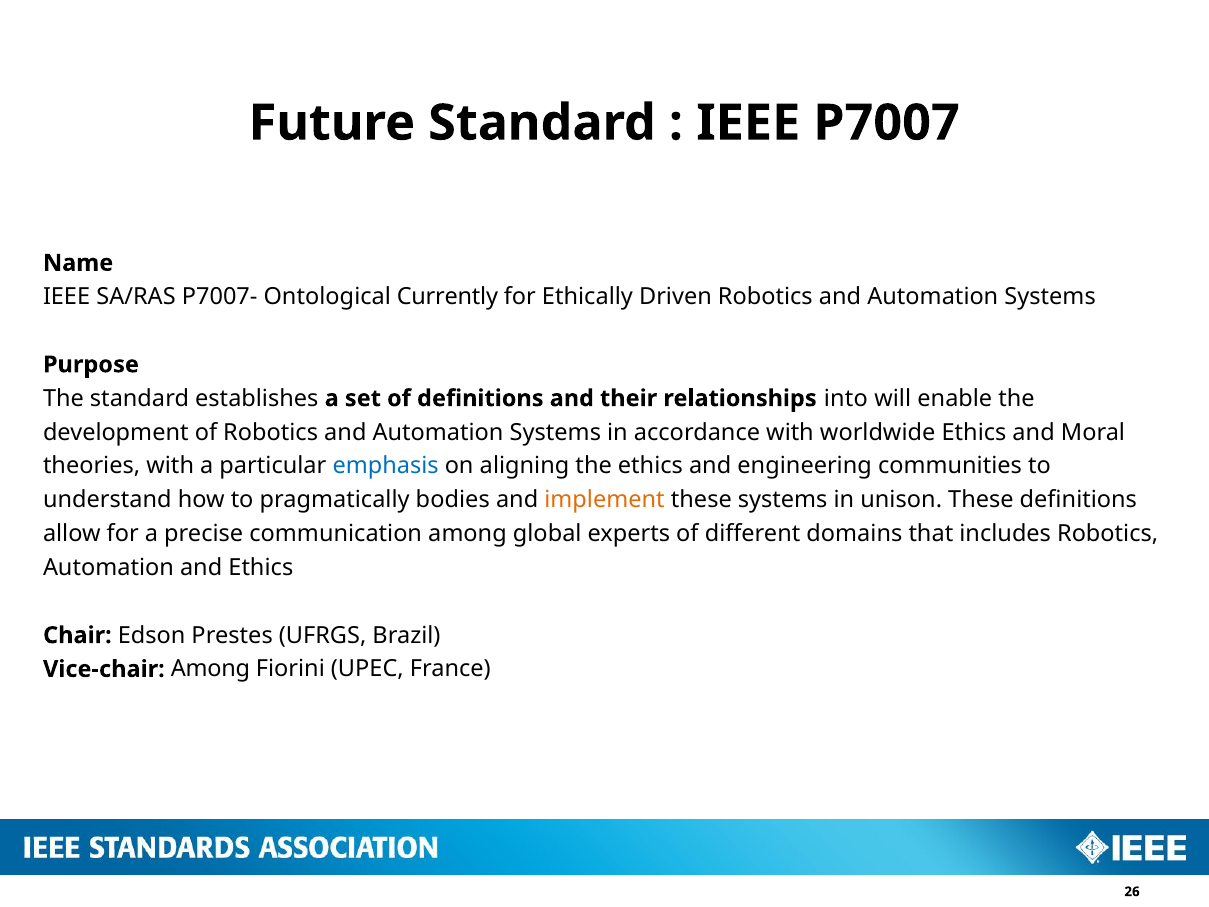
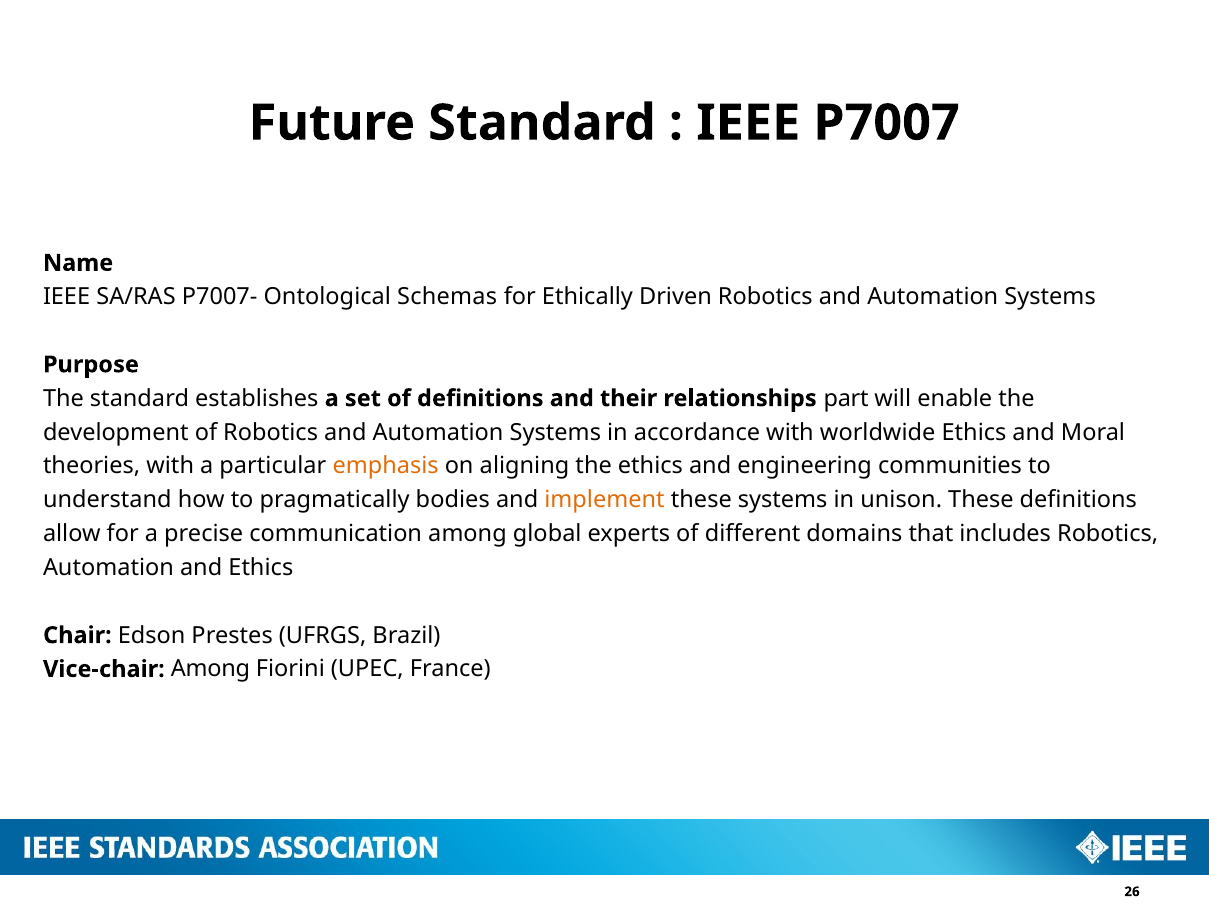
Currently: Currently -> Schemas (447, 297)
into: into -> part (846, 398)
emphasis colour: blue -> orange (386, 466)
